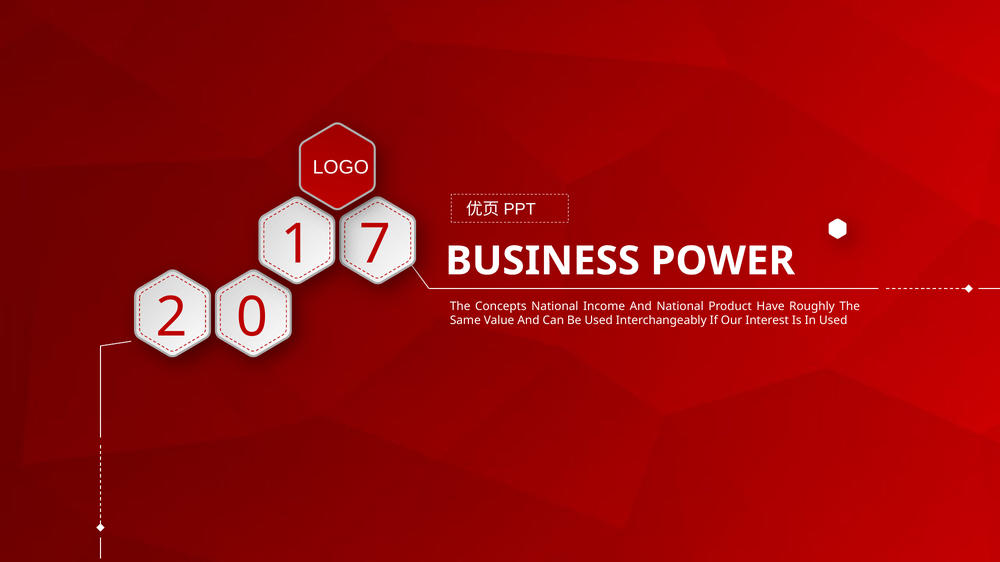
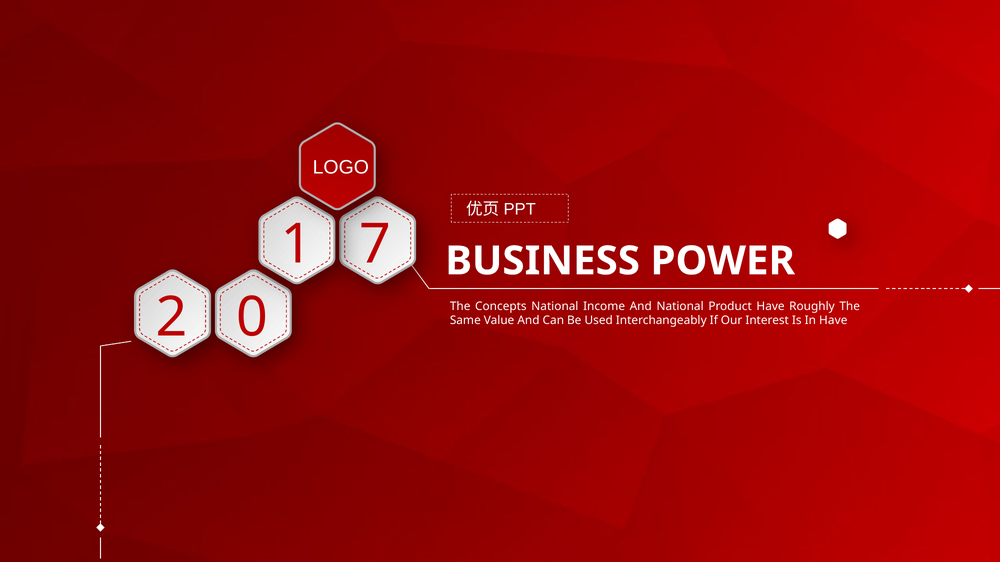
In Used: Used -> Have (833, 321)
